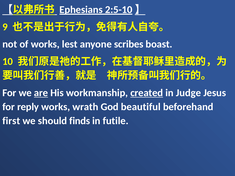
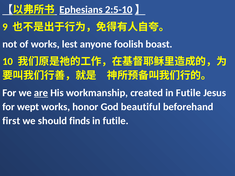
scribes: scribes -> foolish (129, 44)
created underline: present -> none (147, 93)
Judge: Judge -> Futile (188, 93)
reply: reply -> wept (28, 107)
wrath: wrath -> honor (85, 107)
